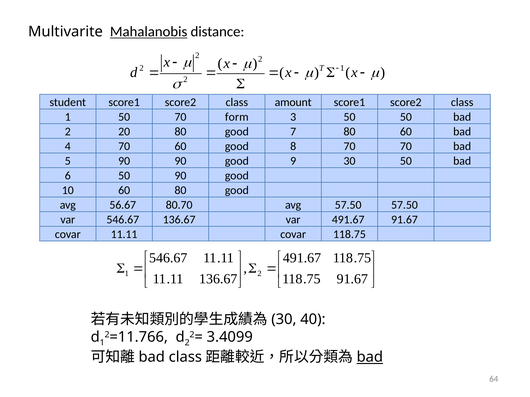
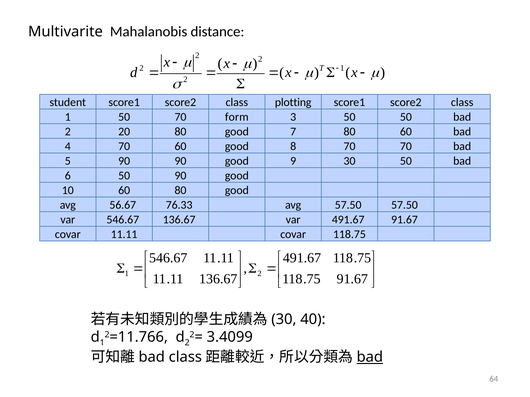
Mahalanobis underline: present -> none (149, 32)
amount: amount -> plotting (293, 102)
80.70: 80.70 -> 76.33 (179, 205)
